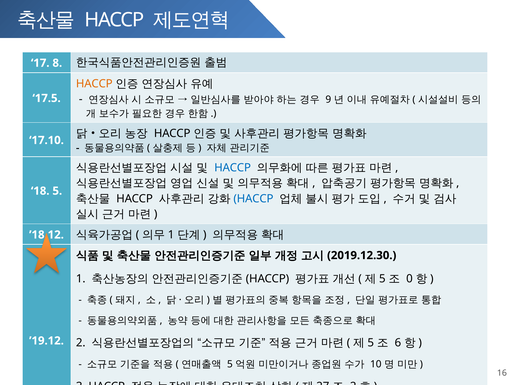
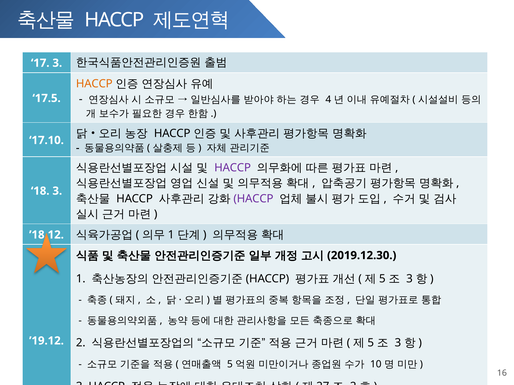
17 8: 8 -> 3 (57, 63)
9: 9 -> 4 (328, 100)
HACCP colour: blue -> purple (233, 168)
18 5: 5 -> 3 (57, 191)
HACCP colour: blue -> purple (253, 199)
0: 0 -> 3 (410, 279)
6: 6 -> 3 (398, 343)
